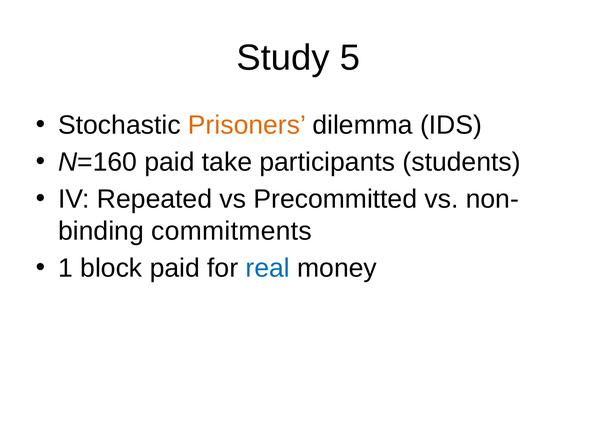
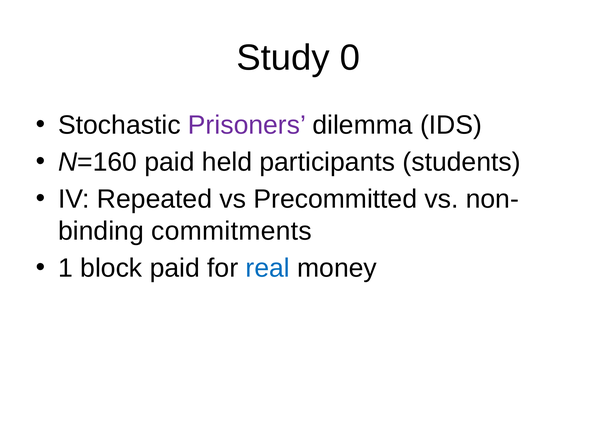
5: 5 -> 0 (350, 58)
Prisoners colour: orange -> purple (247, 125)
take: take -> held (227, 162)
